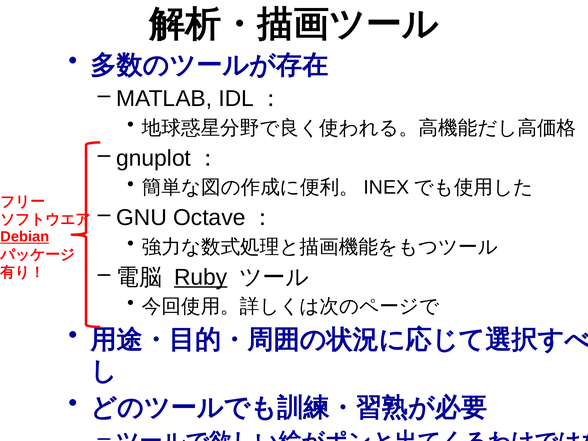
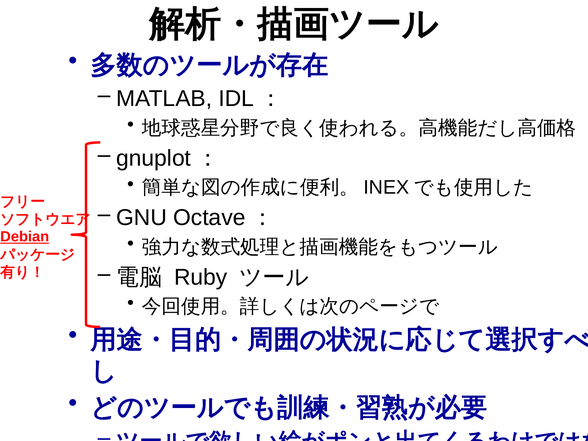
Ruby underline: present -> none (201, 277)
